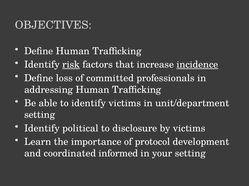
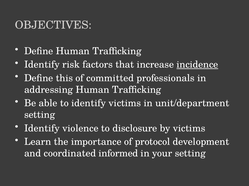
risk underline: present -> none (71, 65)
loss: loss -> this (64, 78)
political: political -> violence (80, 129)
